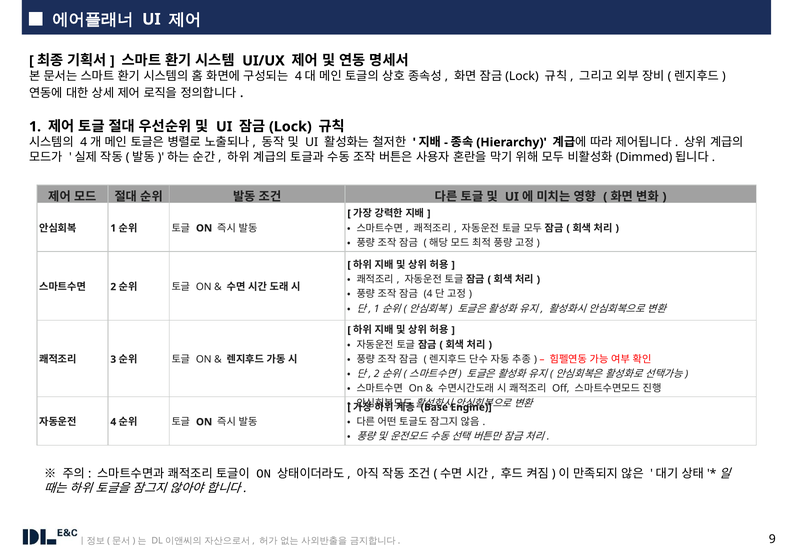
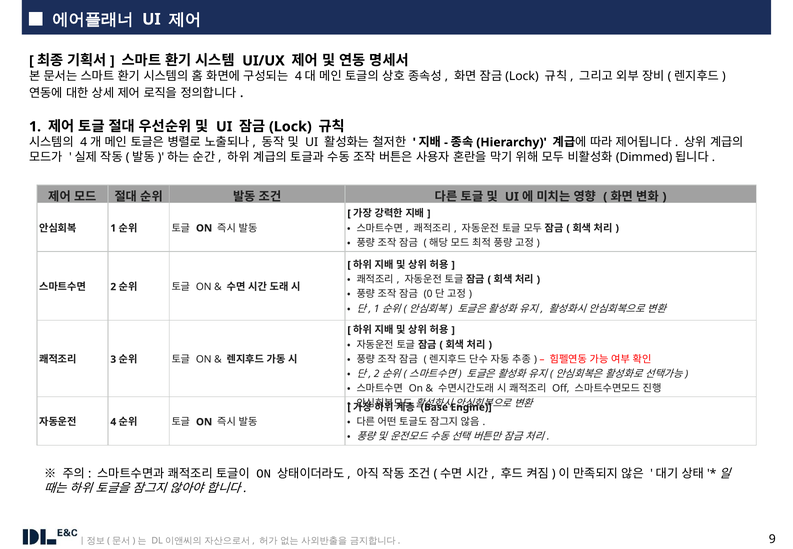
4: 4 -> 0 (428, 294)
